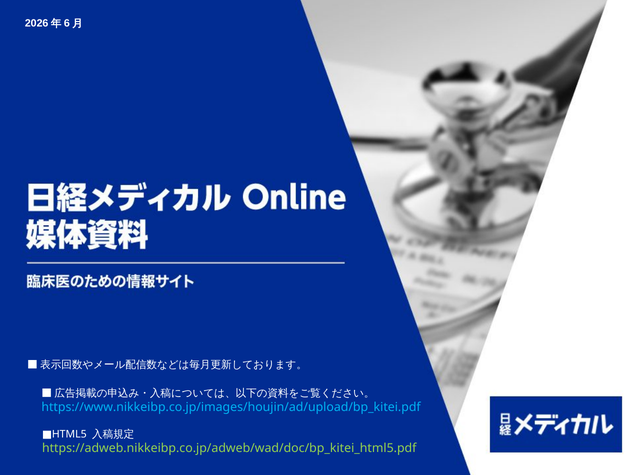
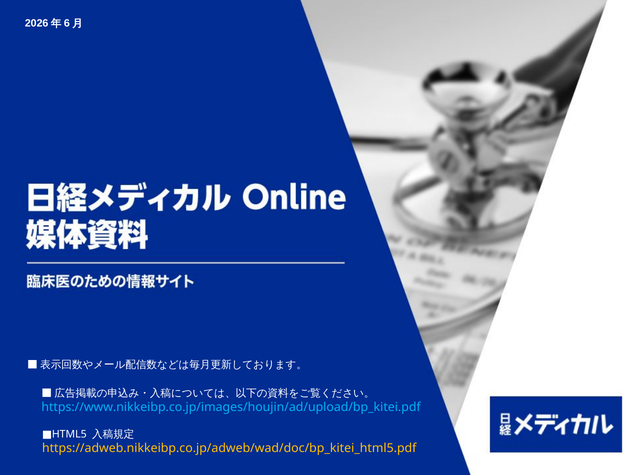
https://adweb.nikkeibp.co.jp/adweb/wad/doc/bp_kitei_html5.pdf colour: light green -> yellow (229, 449)
